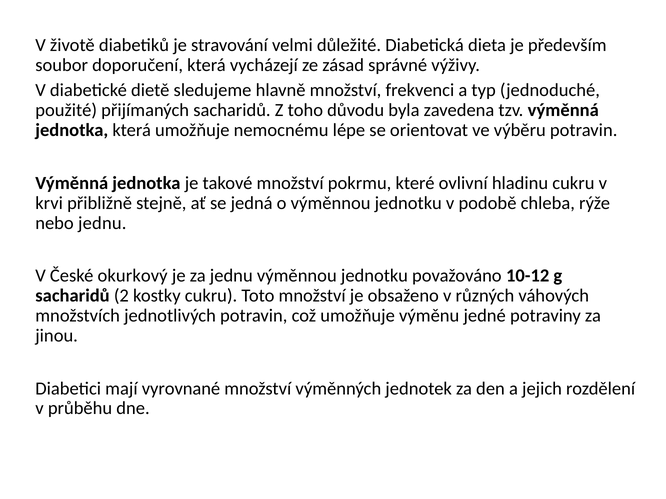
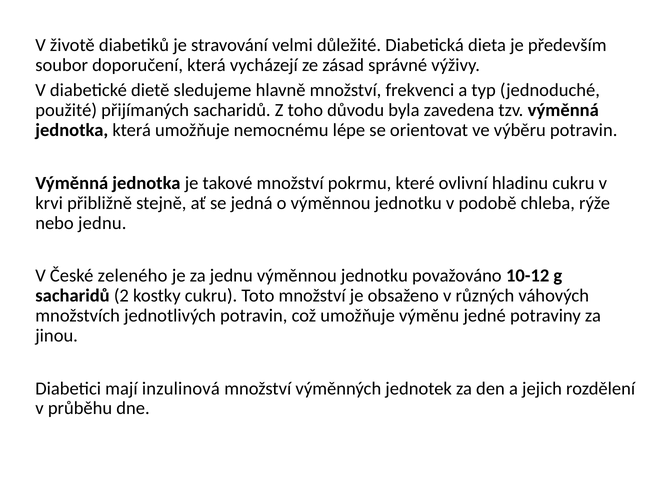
okurkový: okurkový -> zeleného (133, 276)
vyrovnané: vyrovnané -> inzulinová (181, 389)
